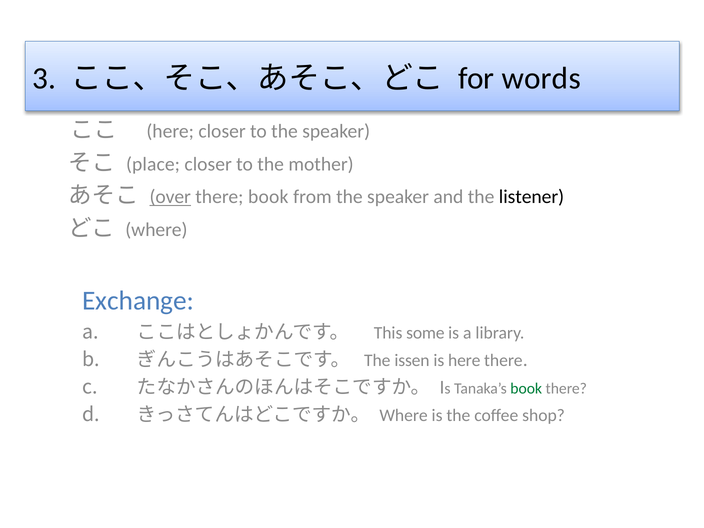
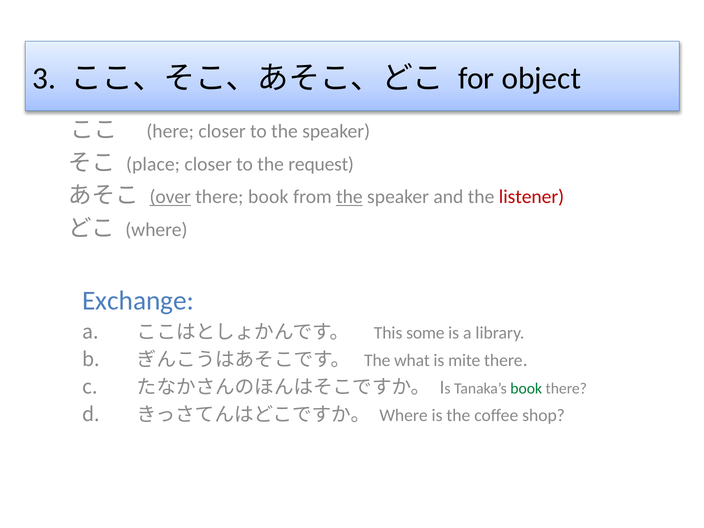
words: words -> object (541, 78)
mother: mother -> request (321, 164)
the underline: none -> present (349, 197)
listener colour: black -> red (531, 197)
issen: issen -> what (412, 361)
is here: here -> mite (464, 361)
